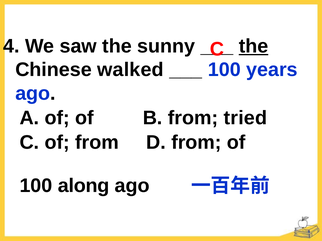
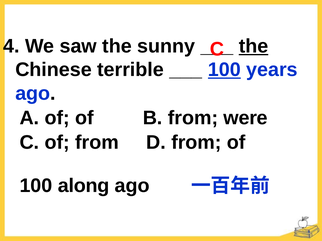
walked: walked -> terrible (131, 70)
100 underline: none -> present (224, 70)
tried: tried -> were (246, 118)
